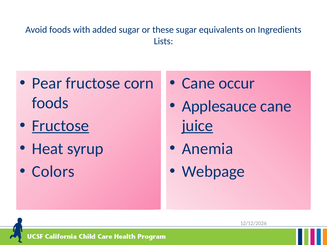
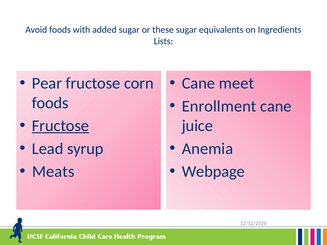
occur: occur -> meet (237, 83)
Applesauce: Applesauce -> Enrollment (219, 106)
juice underline: present -> none (197, 126)
Heat: Heat -> Lead (48, 149)
Colors: Colors -> Meats (53, 172)
